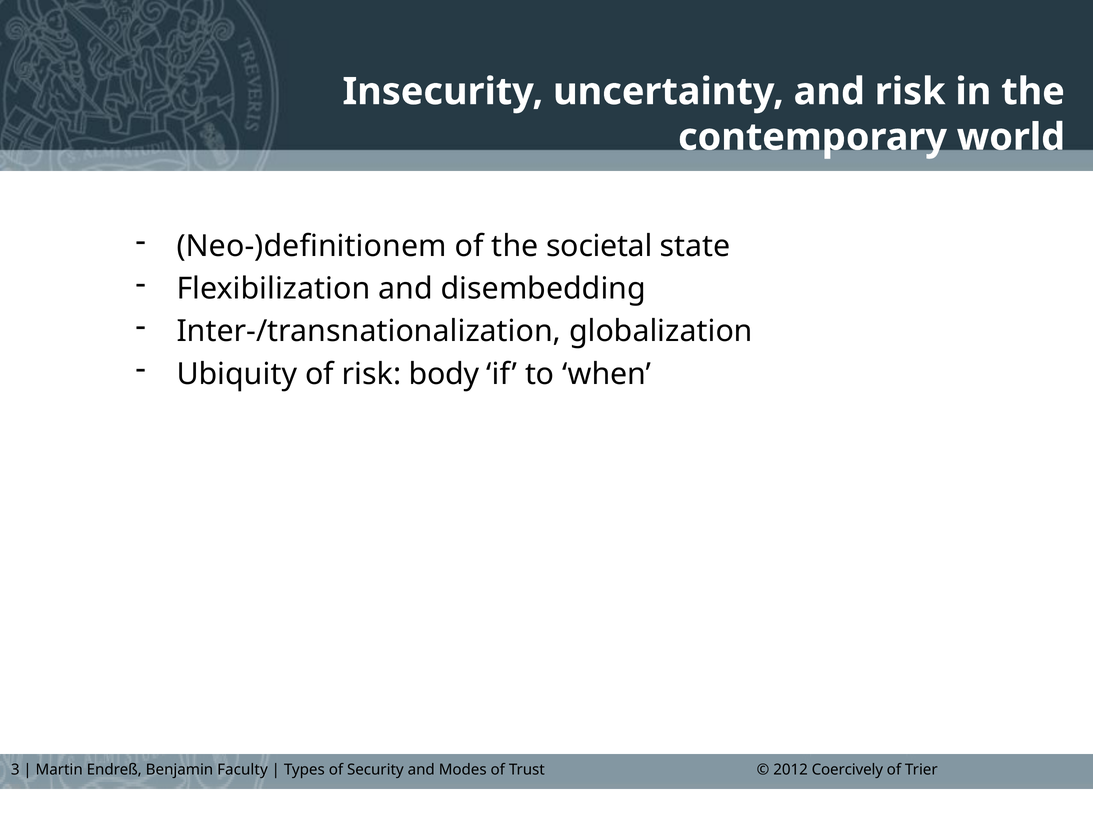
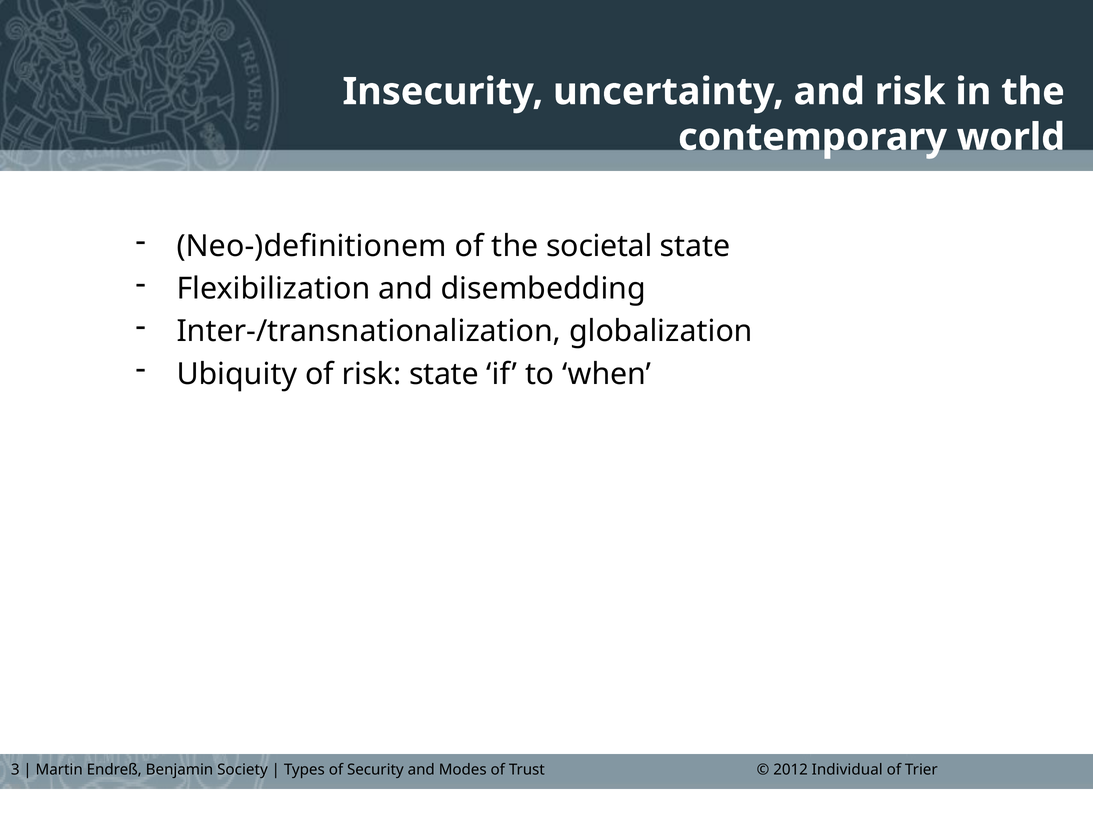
risk body: body -> state (444, 374)
Faculty: Faculty -> Society (242, 770)
Coercively: Coercively -> Individual (847, 770)
